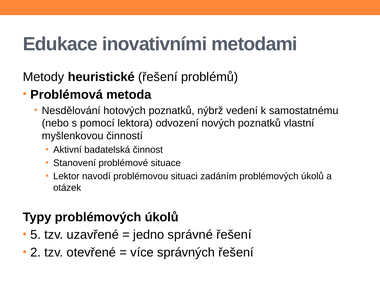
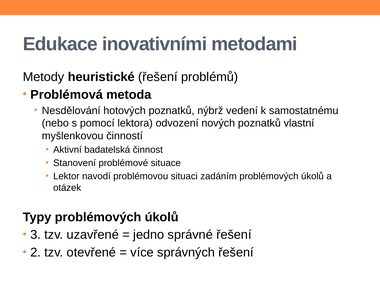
5: 5 -> 3 (36, 235)
